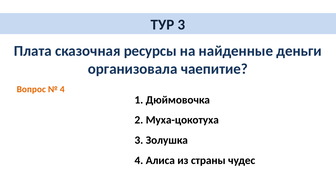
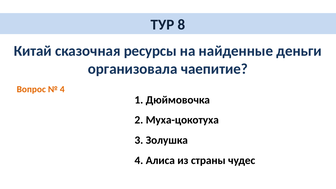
ТУР 3: 3 -> 8 (181, 25)
Плата: Плата -> Китай (33, 51)
